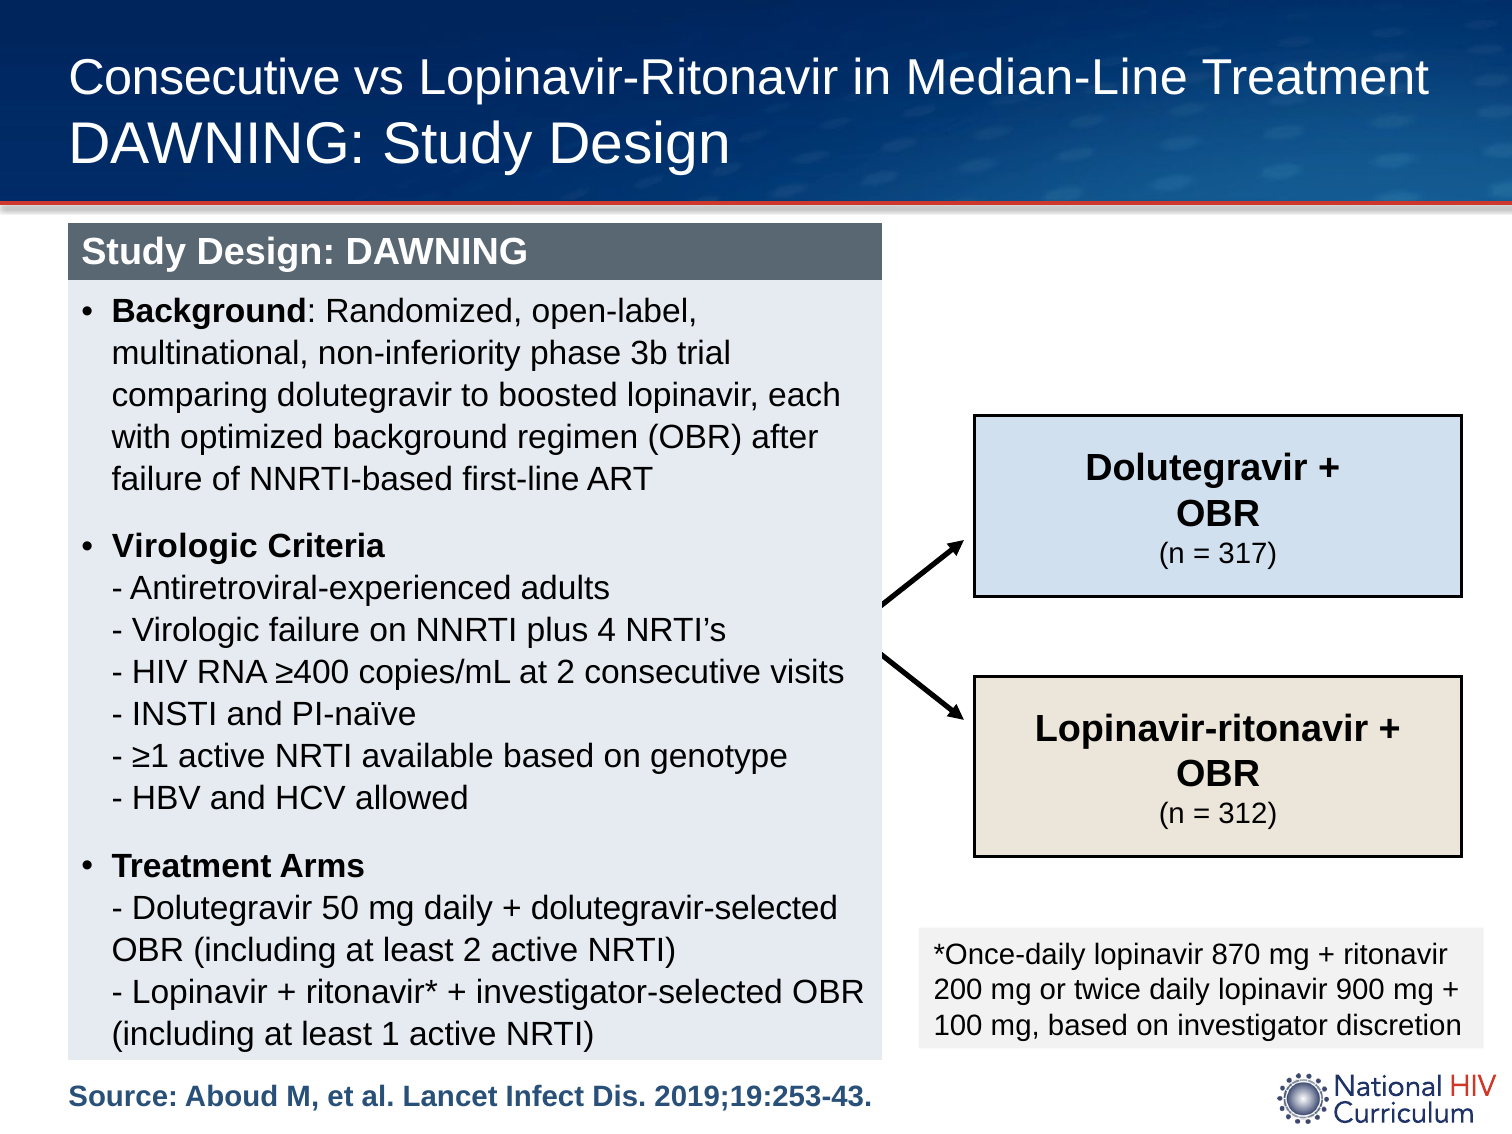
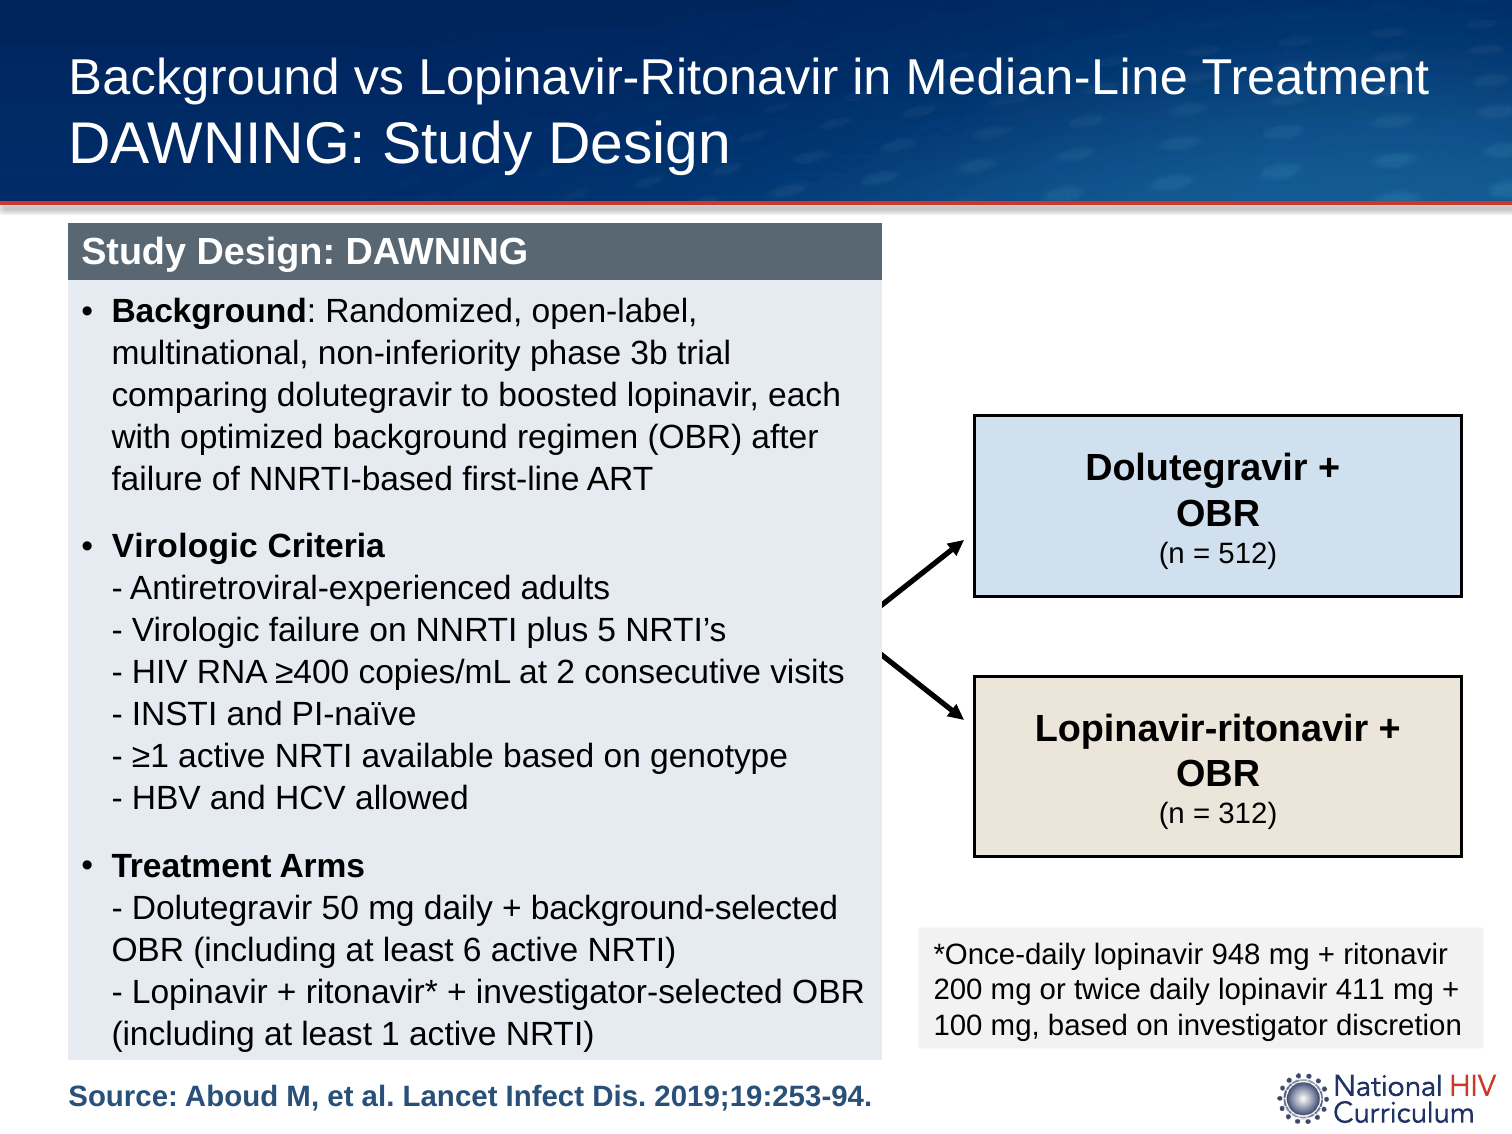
Consecutive: Consecutive -> Background (204, 78)
317: 317 -> 512 (1248, 553)
4: 4 -> 5 (607, 631)
dolutegravir-selected: dolutegravir-selected -> background-selected (684, 908)
least 2: 2 -> 6 (472, 950)
870: 870 -> 948 (1236, 955)
900: 900 -> 411 (1360, 990)
2019;19:253-43: 2019;19:253-43 -> 2019;19:253-94 (763, 1097)
